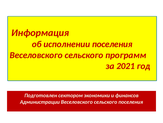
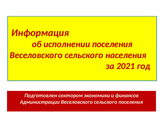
программ: программ -> населения (126, 55)
